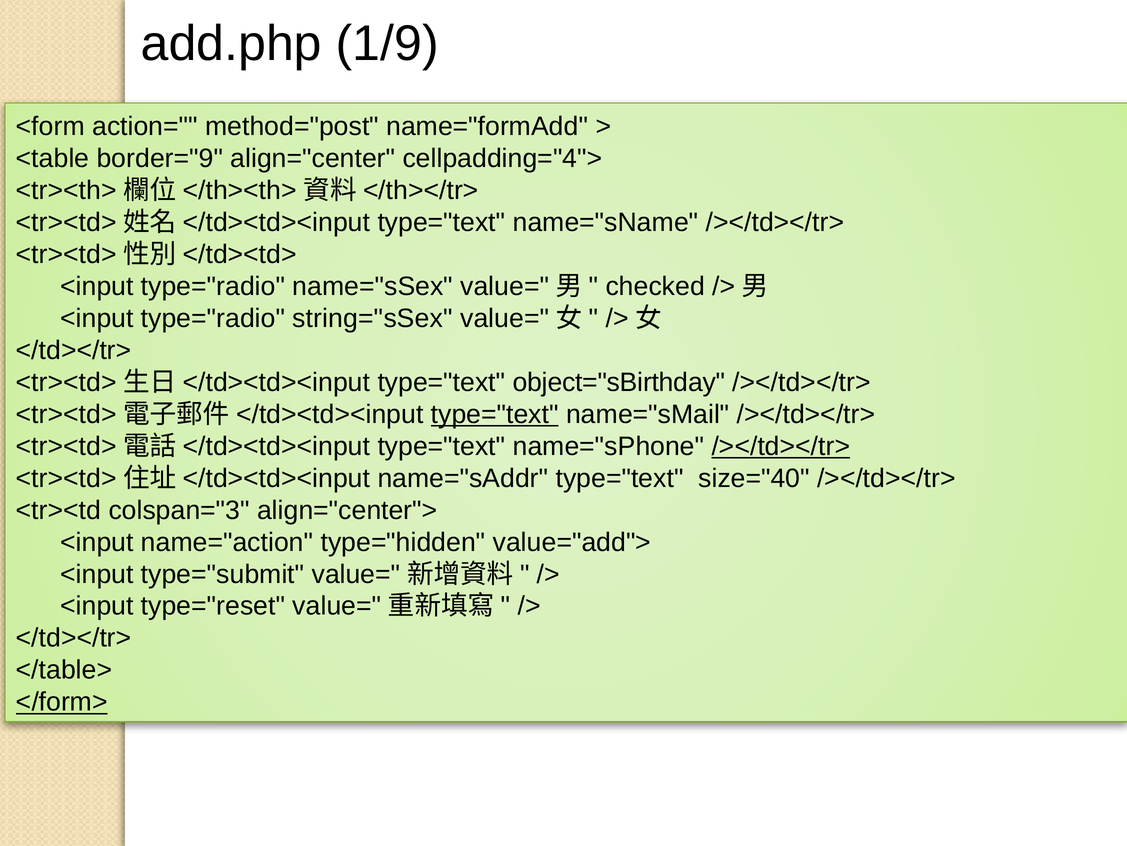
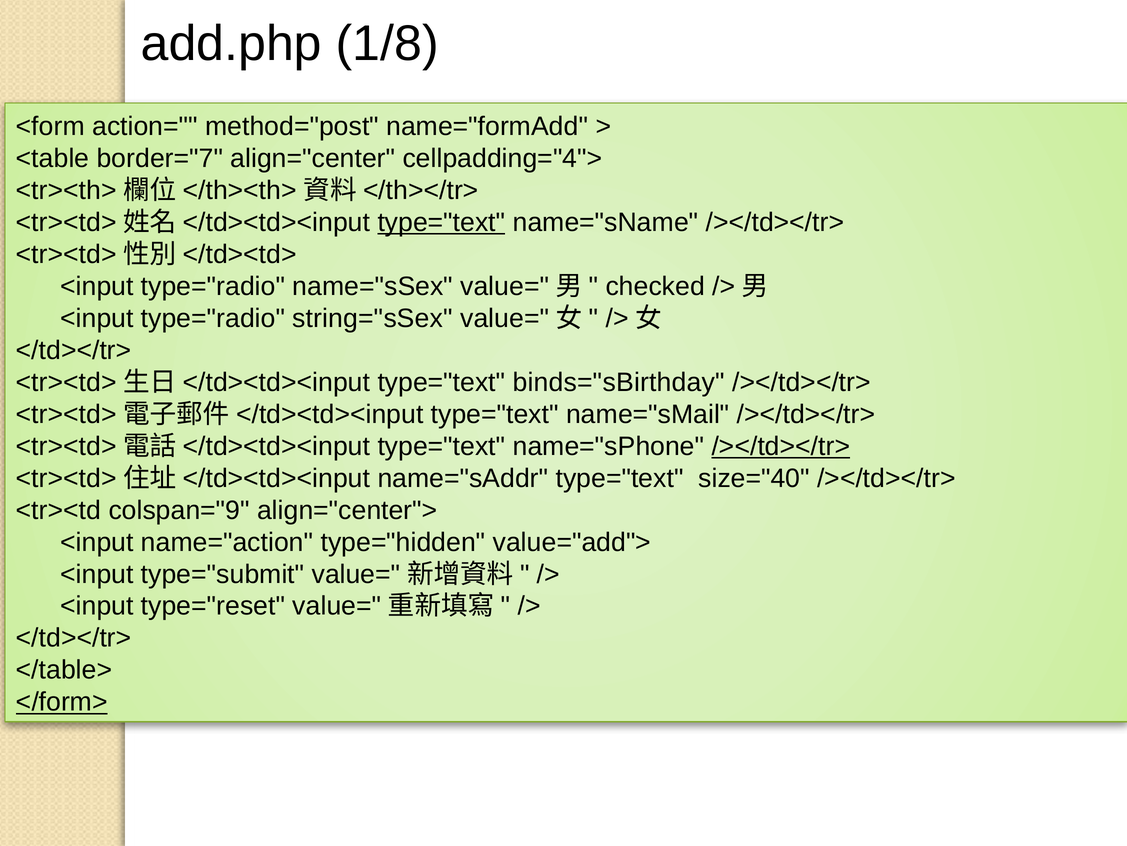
1/9: 1/9 -> 1/8 (387, 44)
border="9: border="9 -> border="7 (160, 158)
type="text underline: none -> present (441, 222)
object="sBirthday: object="sBirthday -> binds="sBirthday (619, 382)
type="text underline: present -> none (495, 414)
colspan="3: colspan="3 -> colspan="9 (179, 510)
